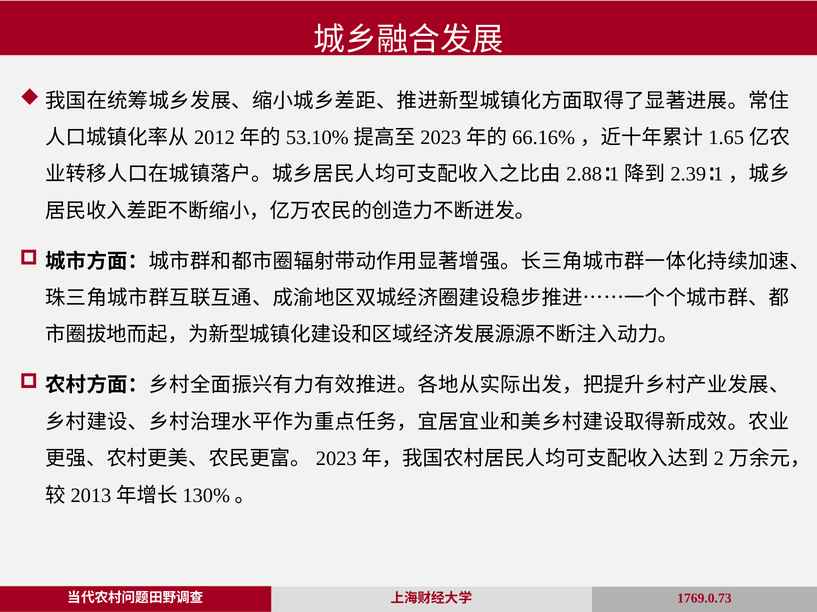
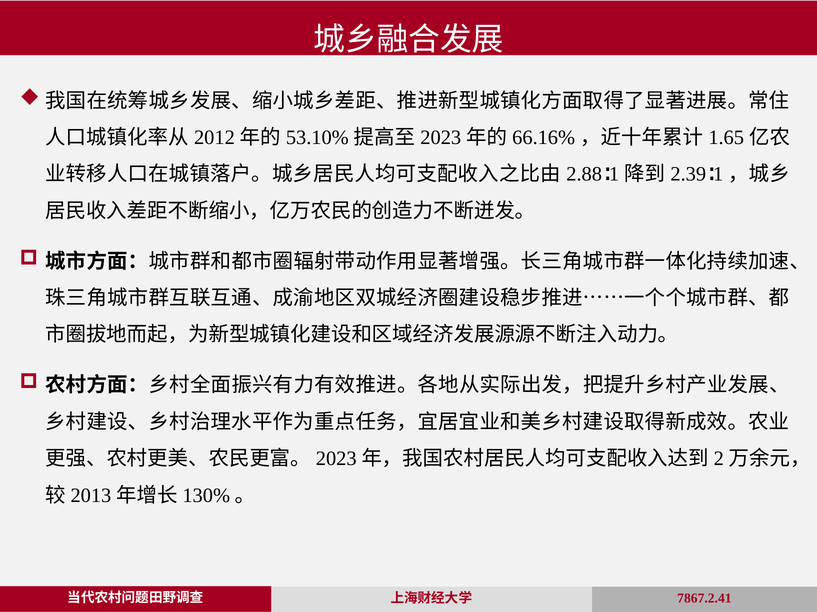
1769.0.73: 1769.0.73 -> 7867.2.41 (704, 599)
